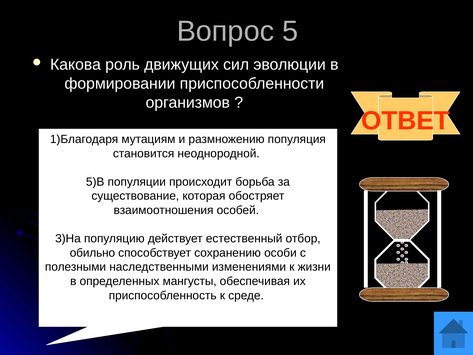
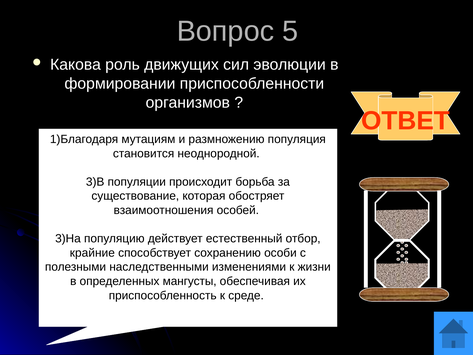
5)В: 5)В -> 3)В (95, 182)
обильно: обильно -> крайние (92, 253)
